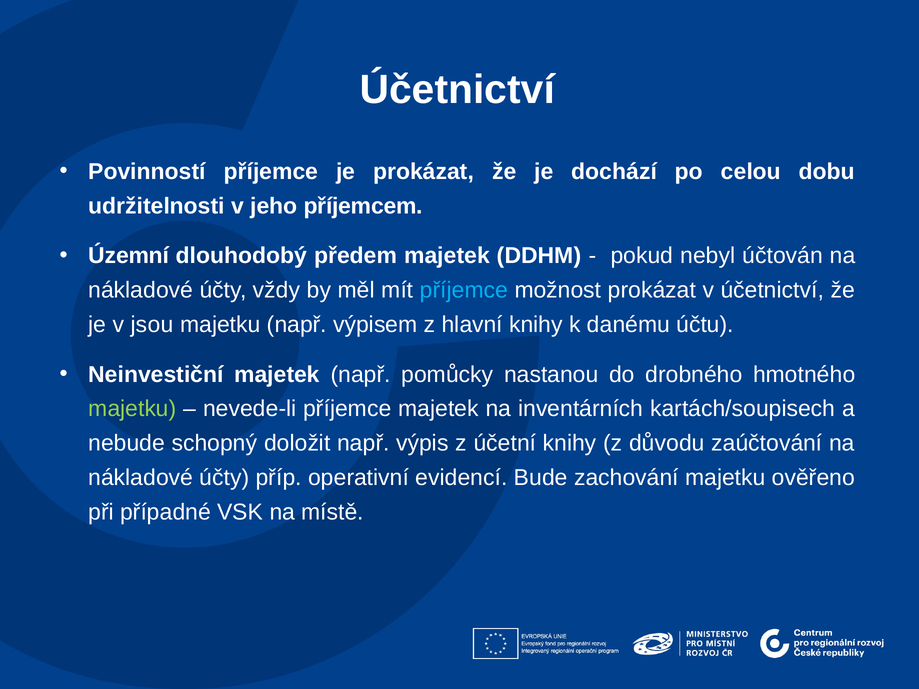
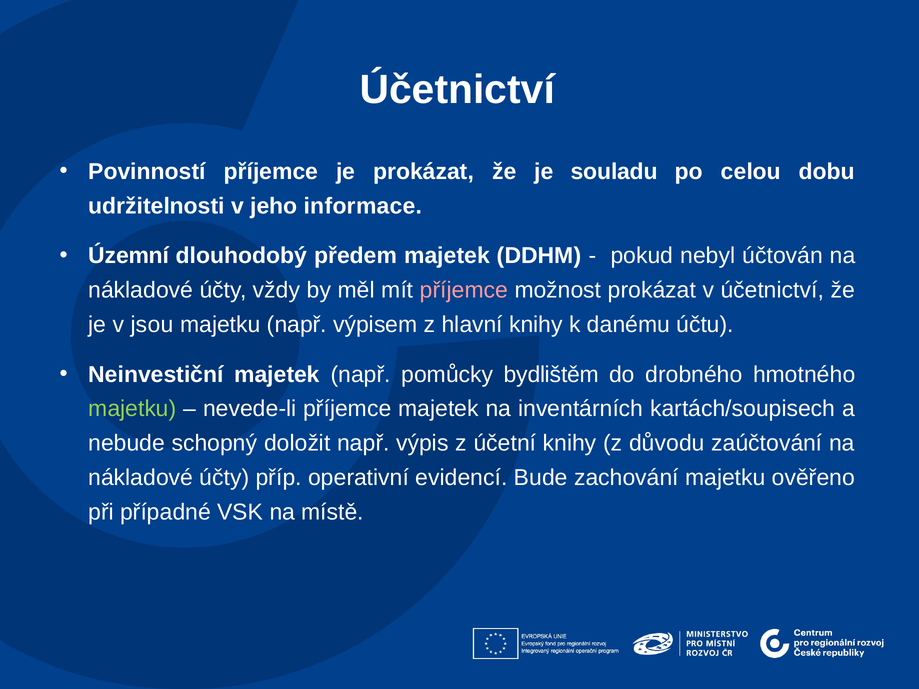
dochází: dochází -> souladu (614, 172)
příjemcem: příjemcem -> informace (363, 206)
příjemce colour: light blue -> pink (464, 290)
nastanou: nastanou -> bydlištěm (551, 375)
